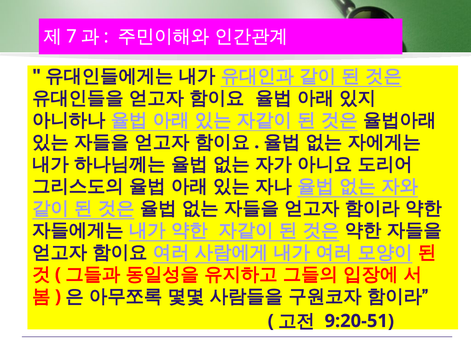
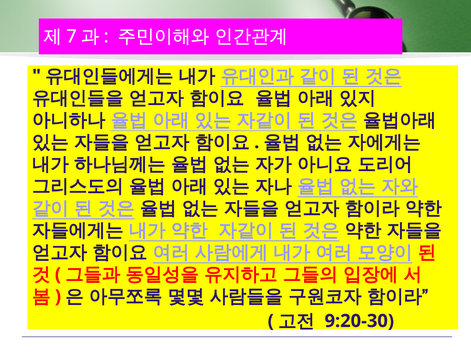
9:20-51: 9:20-51 -> 9:20-30 (359, 320)
